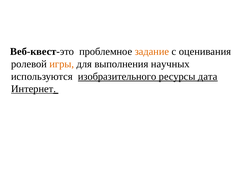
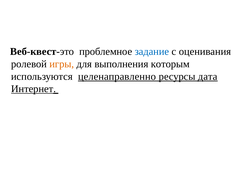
задание colour: orange -> blue (152, 52)
научных: научных -> которым (170, 64)
изобразительного: изобразительного -> целенаправленно (117, 77)
